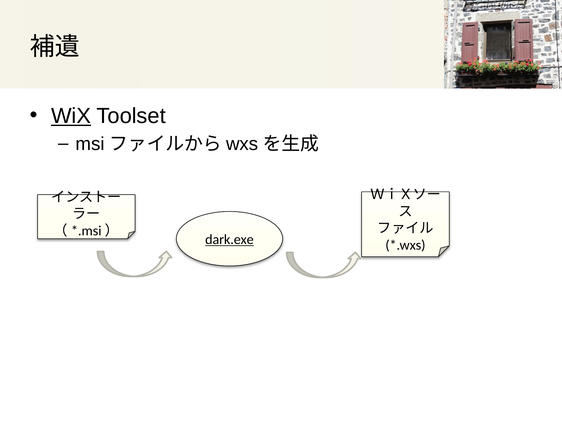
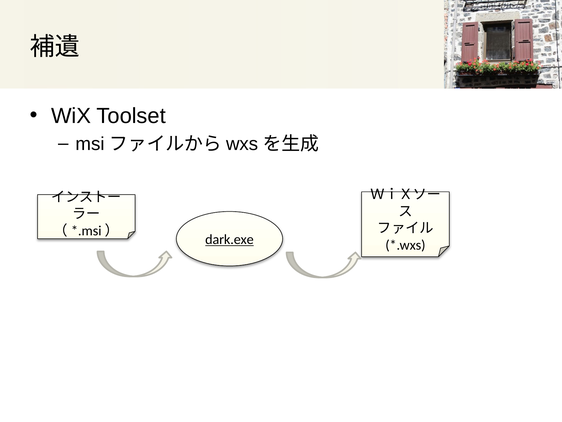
WiX underline: present -> none (71, 116)
